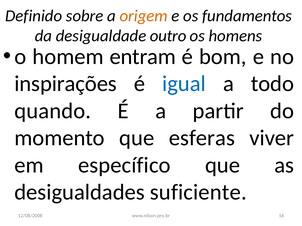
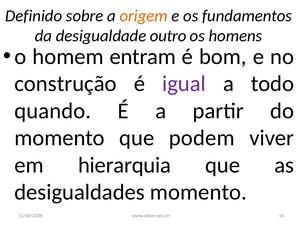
inspirações: inspirações -> construção (66, 84)
igual colour: blue -> purple (184, 84)
esferas: esferas -> podem (202, 138)
específico: específico -> hierarquia (124, 166)
desigualdades suficiente: suficiente -> momento (198, 193)
